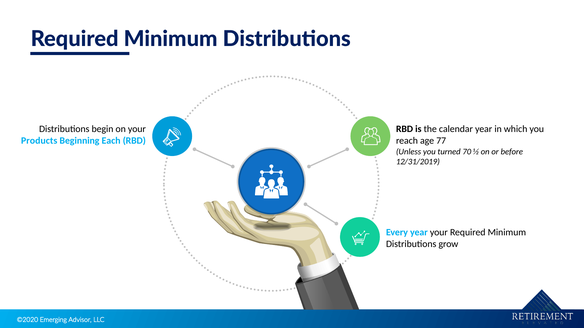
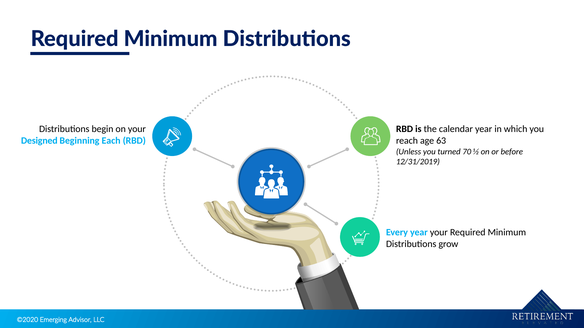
Products: Products -> Designed (39, 141)
77: 77 -> 63 (441, 141)
